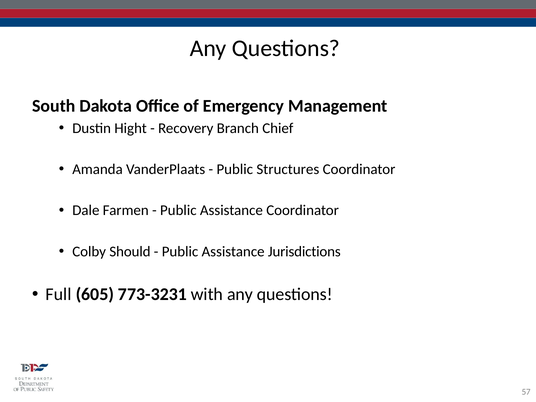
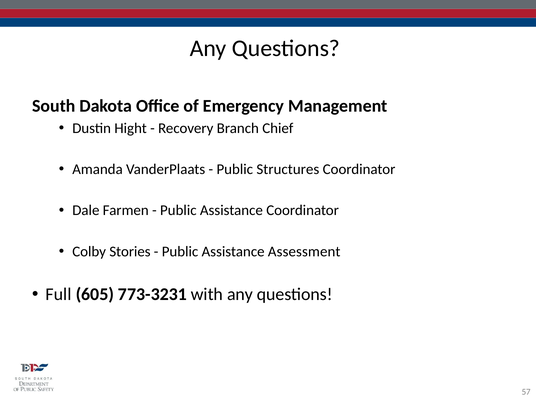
Should: Should -> Stories (130, 251)
Jurisdictions: Jurisdictions -> Assessment (304, 251)
